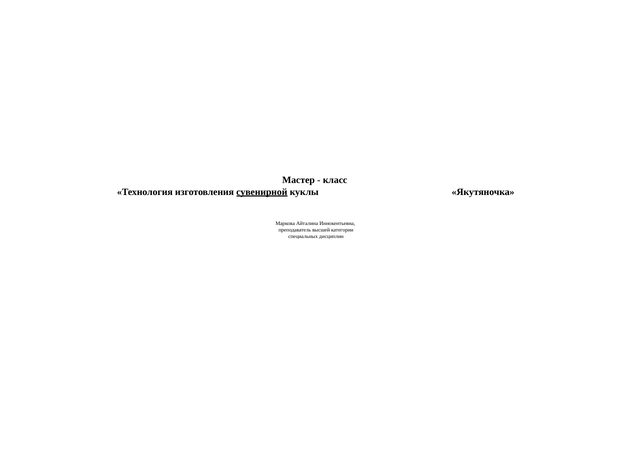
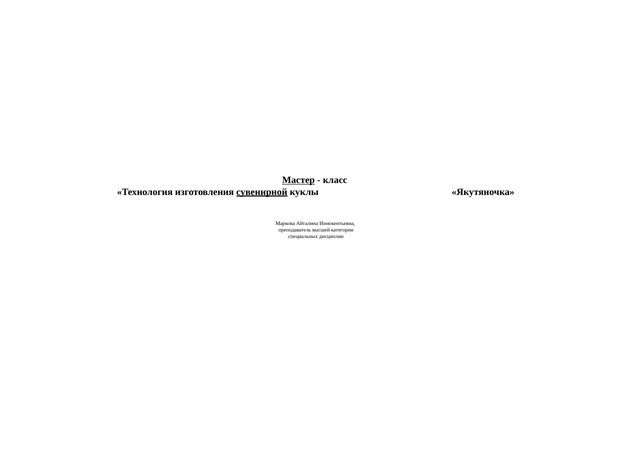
Мастер underline: none -> present (298, 180)
